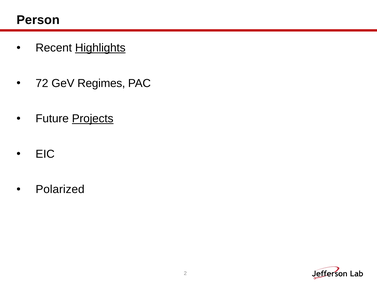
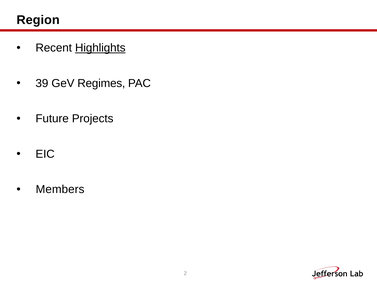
Person: Person -> Region (38, 20)
72: 72 -> 39 (42, 83)
Projects underline: present -> none (93, 119)
Polarized: Polarized -> Members (60, 189)
